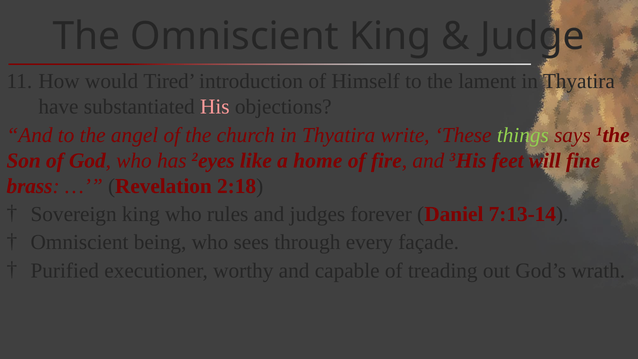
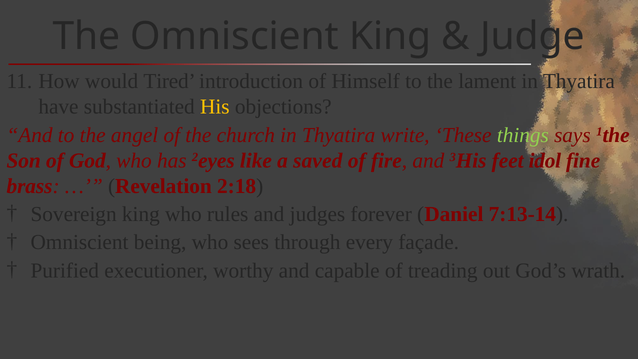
His colour: pink -> yellow (215, 107)
home: home -> saved (318, 160)
will: will -> idol (545, 160)
